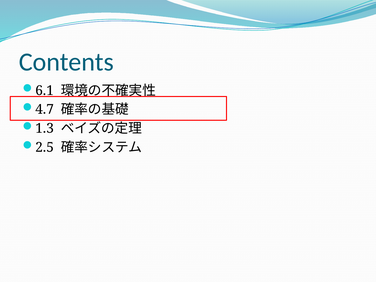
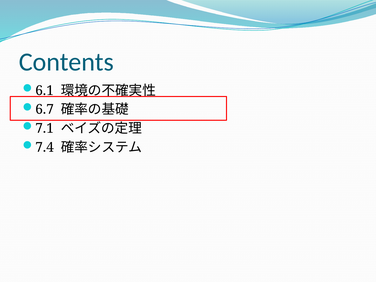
4.7: 4.7 -> 6.7 (45, 110)
1.3: 1.3 -> 7.1 (45, 129)
2.5: 2.5 -> 7.4 (45, 148)
